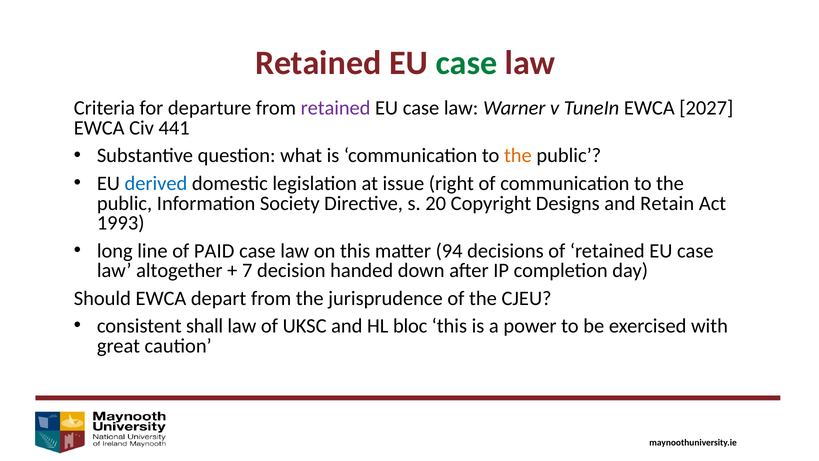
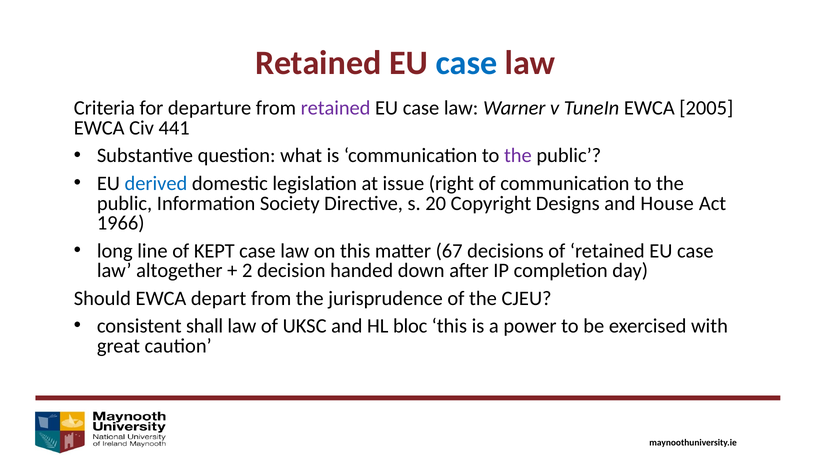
case colour: green -> blue (466, 63)
2027: 2027 -> 2005 (706, 108)
the colour: orange -> purple (518, 156)
Retain: Retain -> House (667, 203)
1993: 1993 -> 1966 (121, 223)
PAID: PAID -> KEPT (214, 251)
94: 94 -> 67 (449, 251)
7: 7 -> 2 (247, 270)
